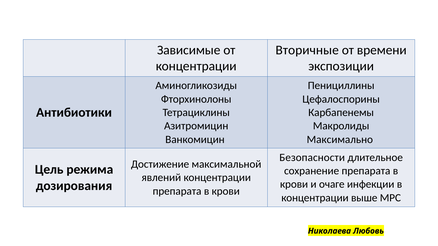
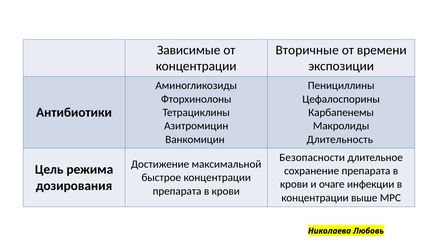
Максимально: Максимально -> Длительность (340, 140)
явлений: явлений -> быстрое (161, 178)
